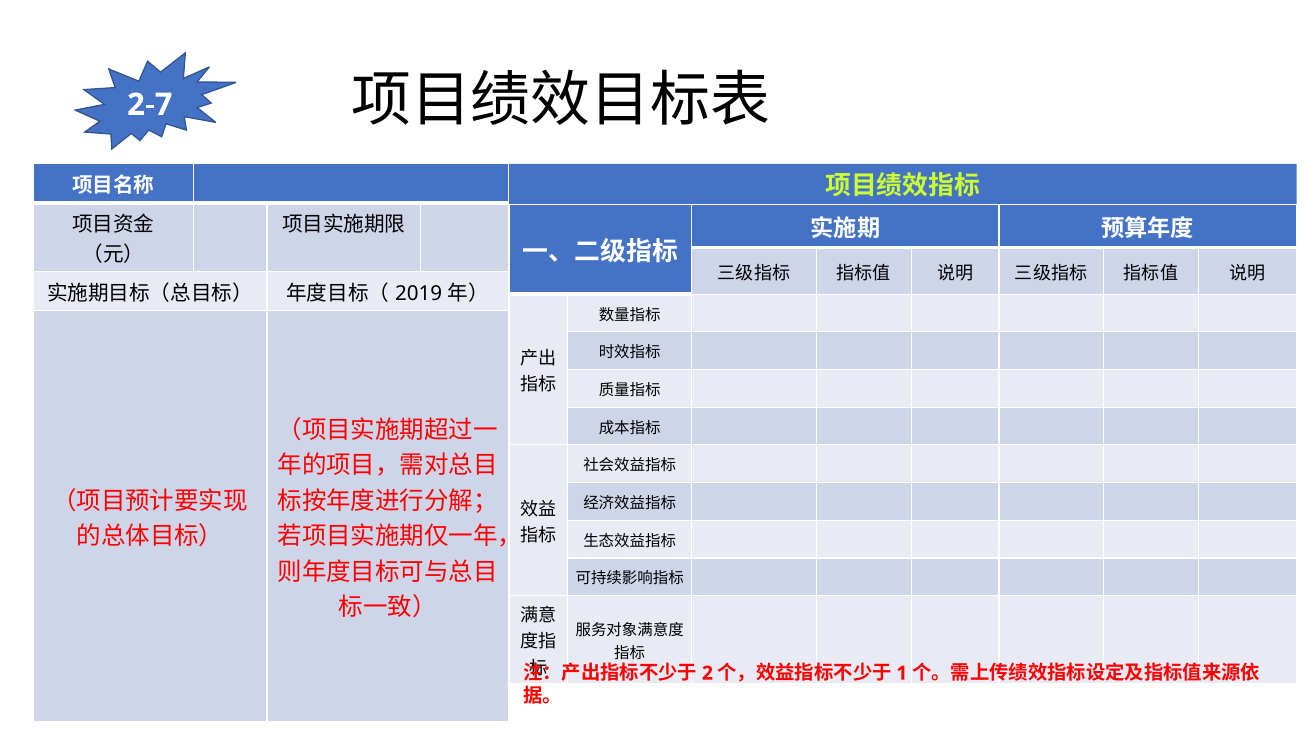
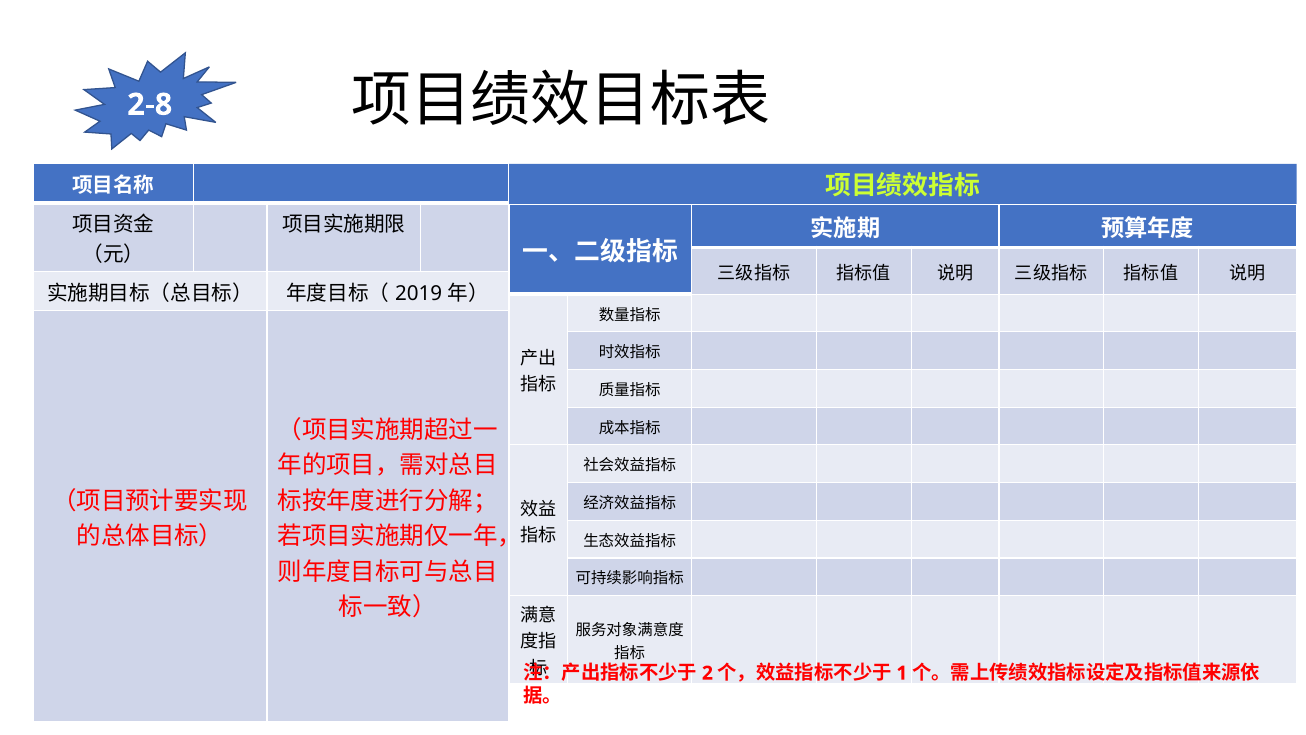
2-7: 2-7 -> 2-8 (150, 105)
